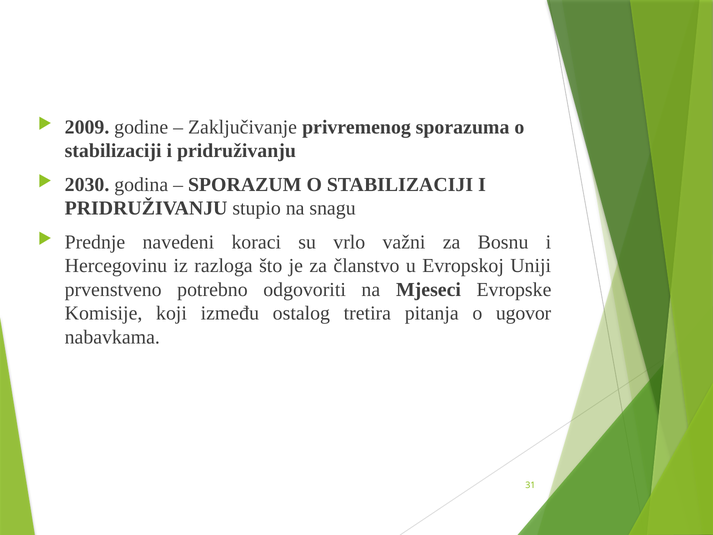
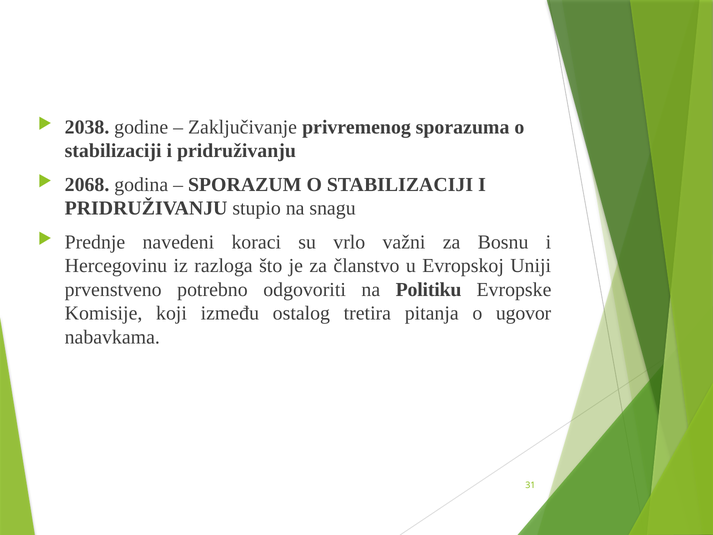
2009: 2009 -> 2038 (87, 127)
2030: 2030 -> 2068 (87, 184)
Mjeseci: Mjeseci -> Politiku (429, 289)
